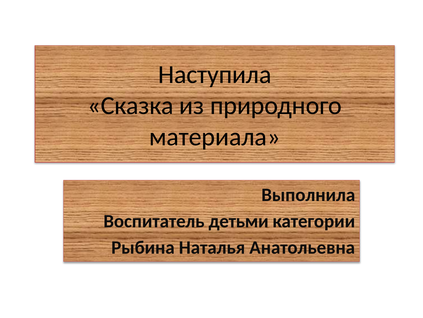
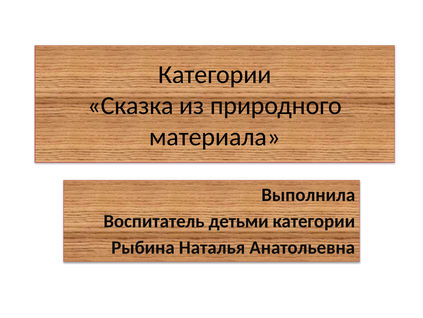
Наступила: Наступила -> Категории (215, 74)
